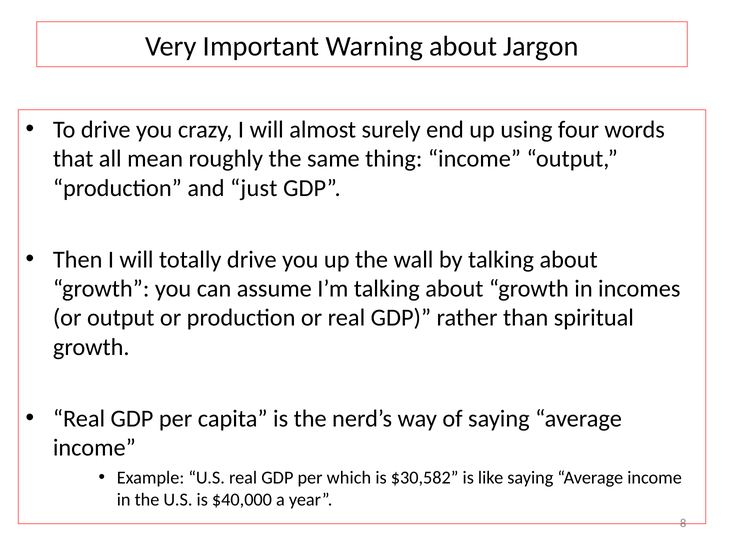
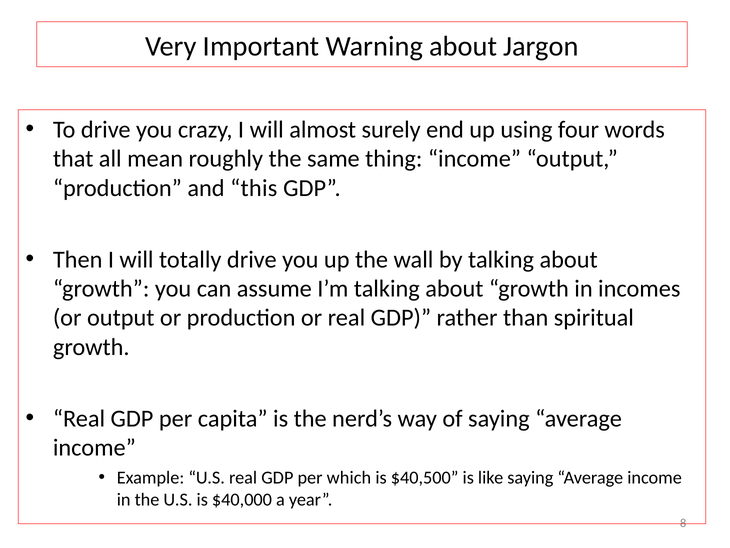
just: just -> this (254, 188)
$30,582: $30,582 -> $40,500 (425, 477)
